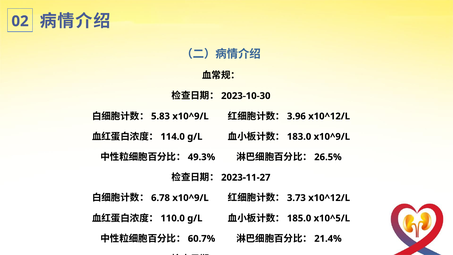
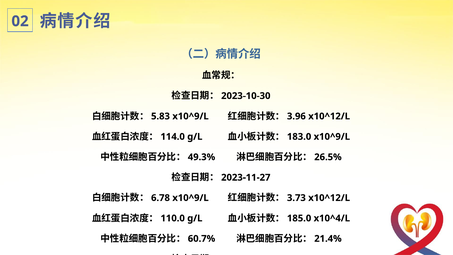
x10^5/L: x10^5/L -> x10^4/L (332, 218)
